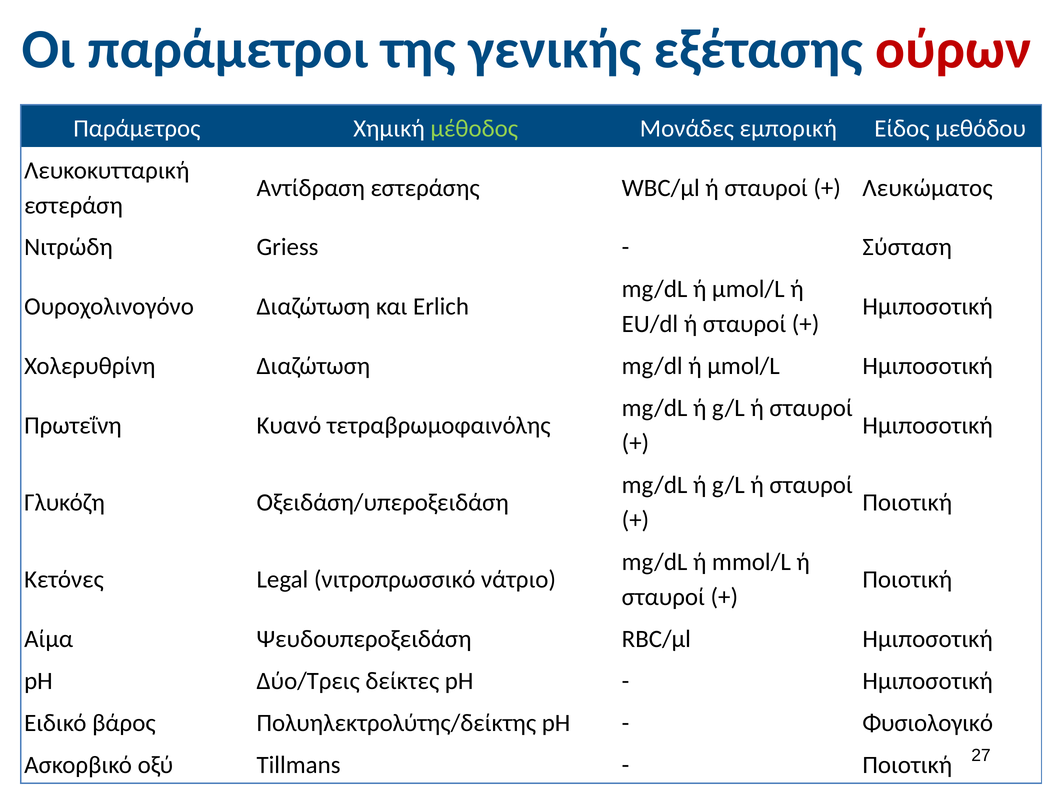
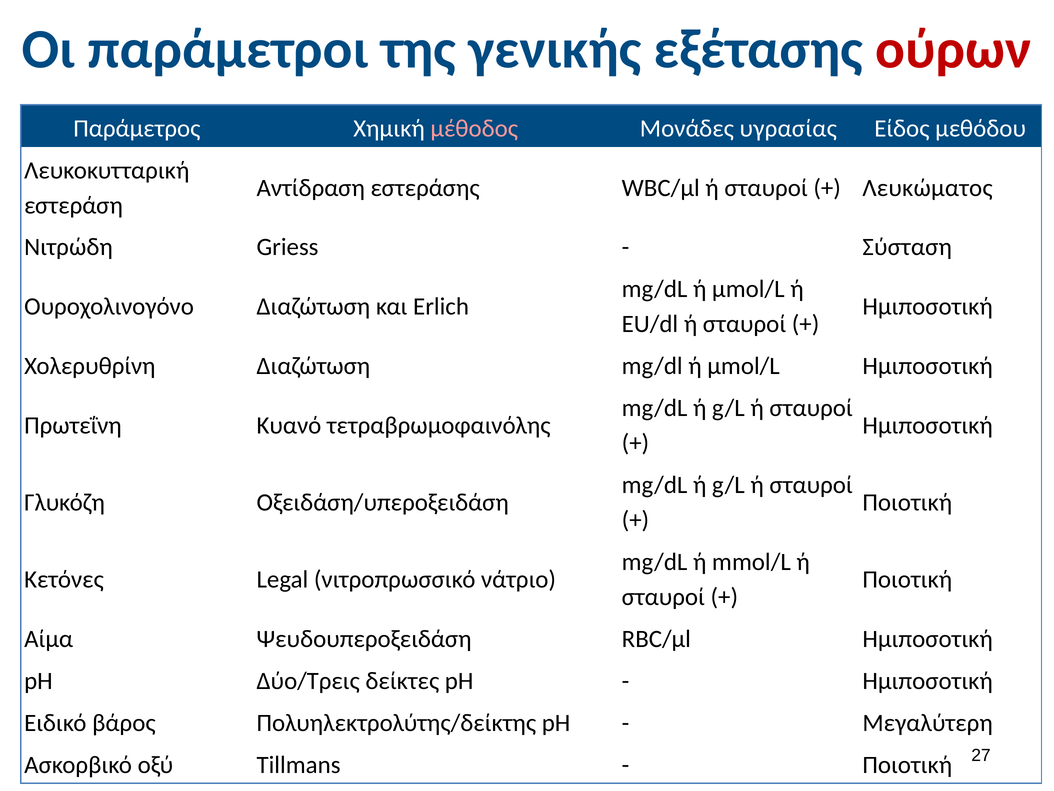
μέθοδος colour: light green -> pink (474, 128)
εμπορική: εμπορική -> υγρασίας (788, 128)
Φυσιολογικό: Φυσιολογικό -> Μεγαλύτερη (928, 722)
